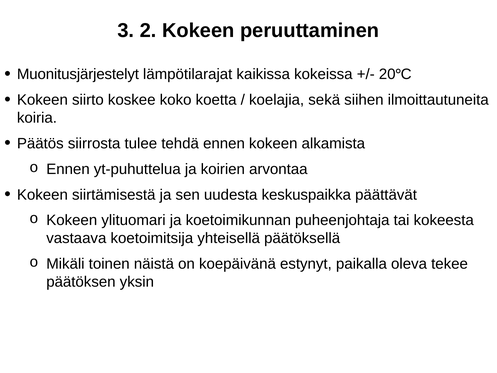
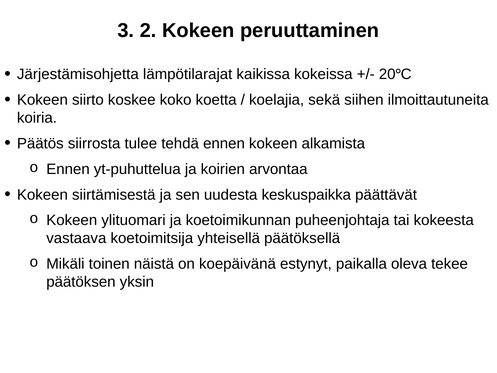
Muonitusjärjestelyt: Muonitusjärjestelyt -> Järjestämisohjetta (78, 74)
